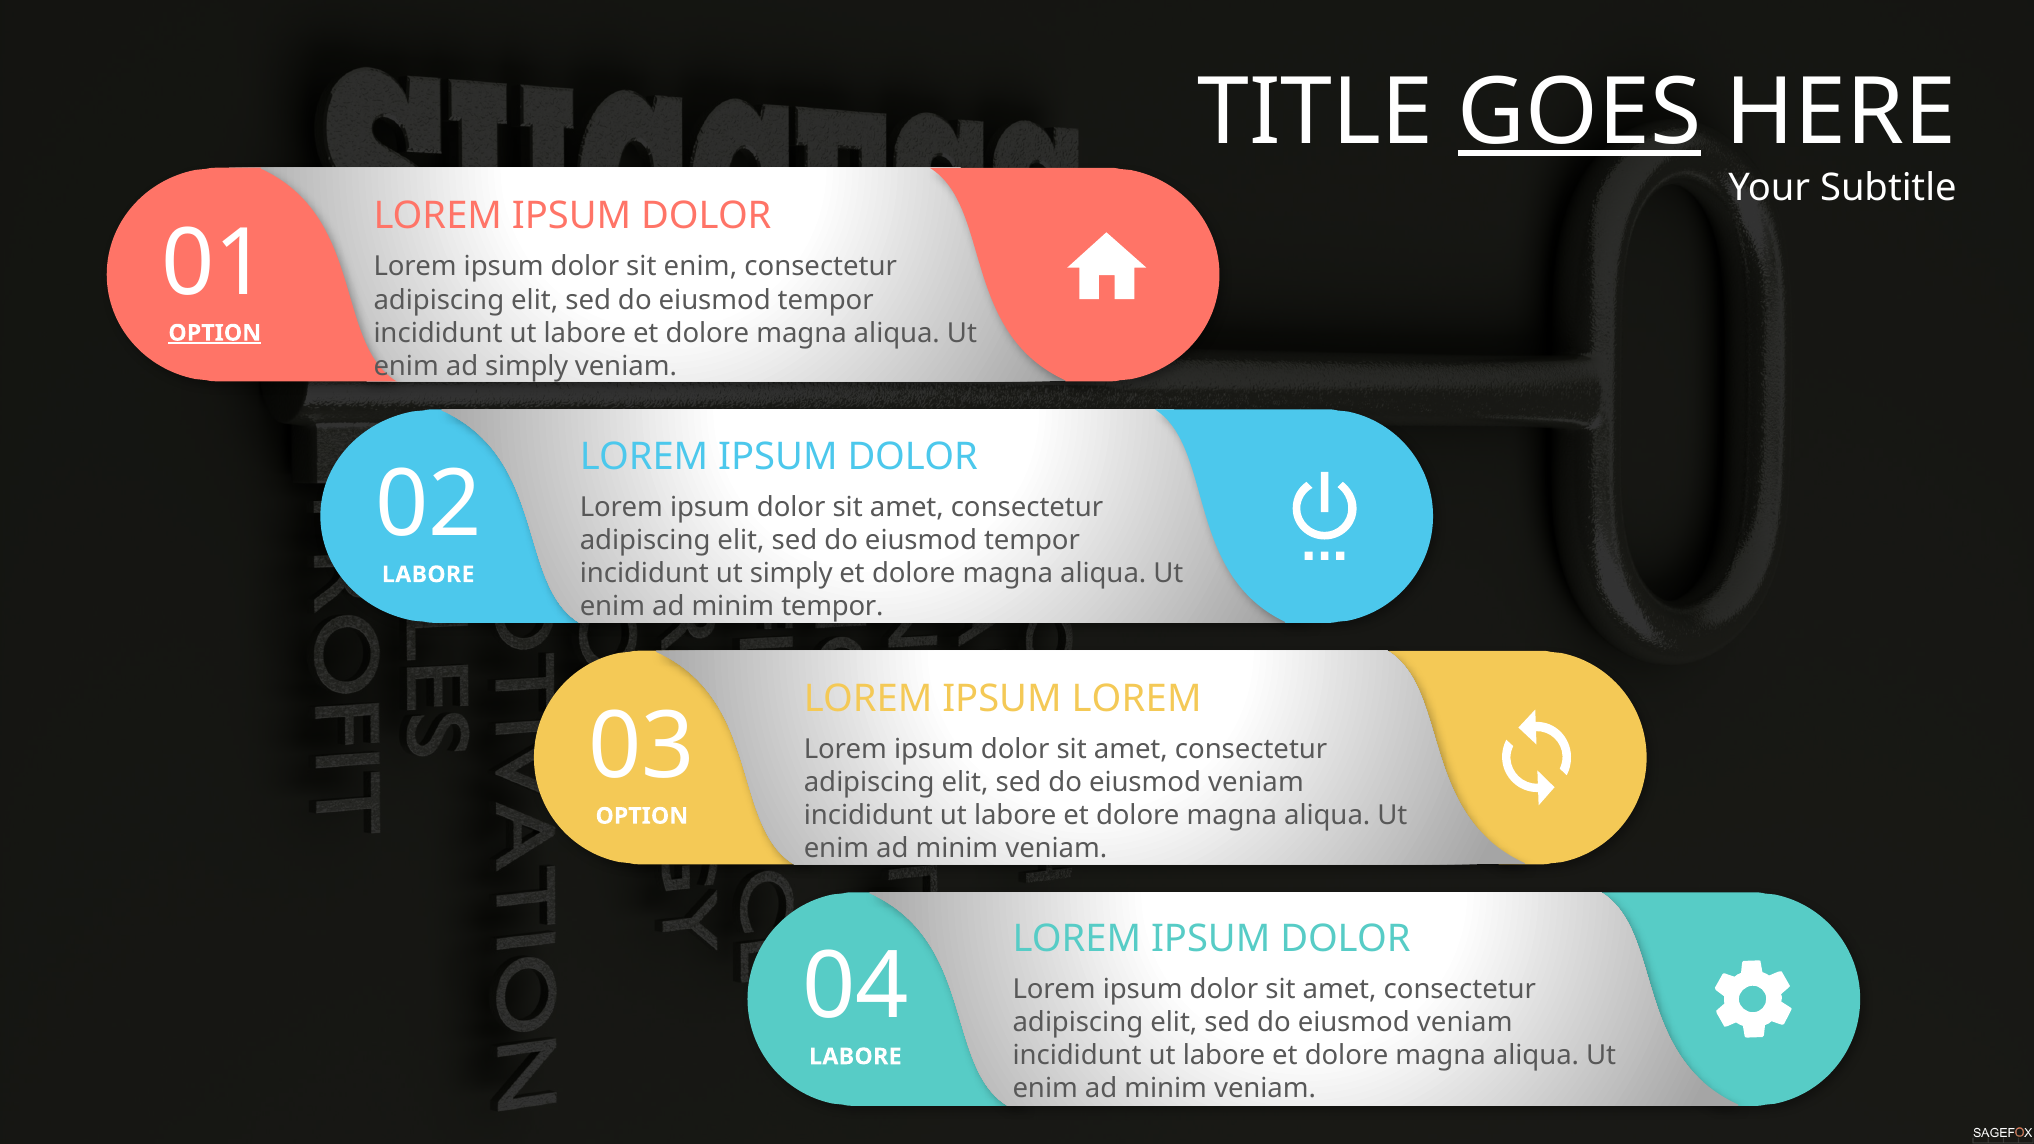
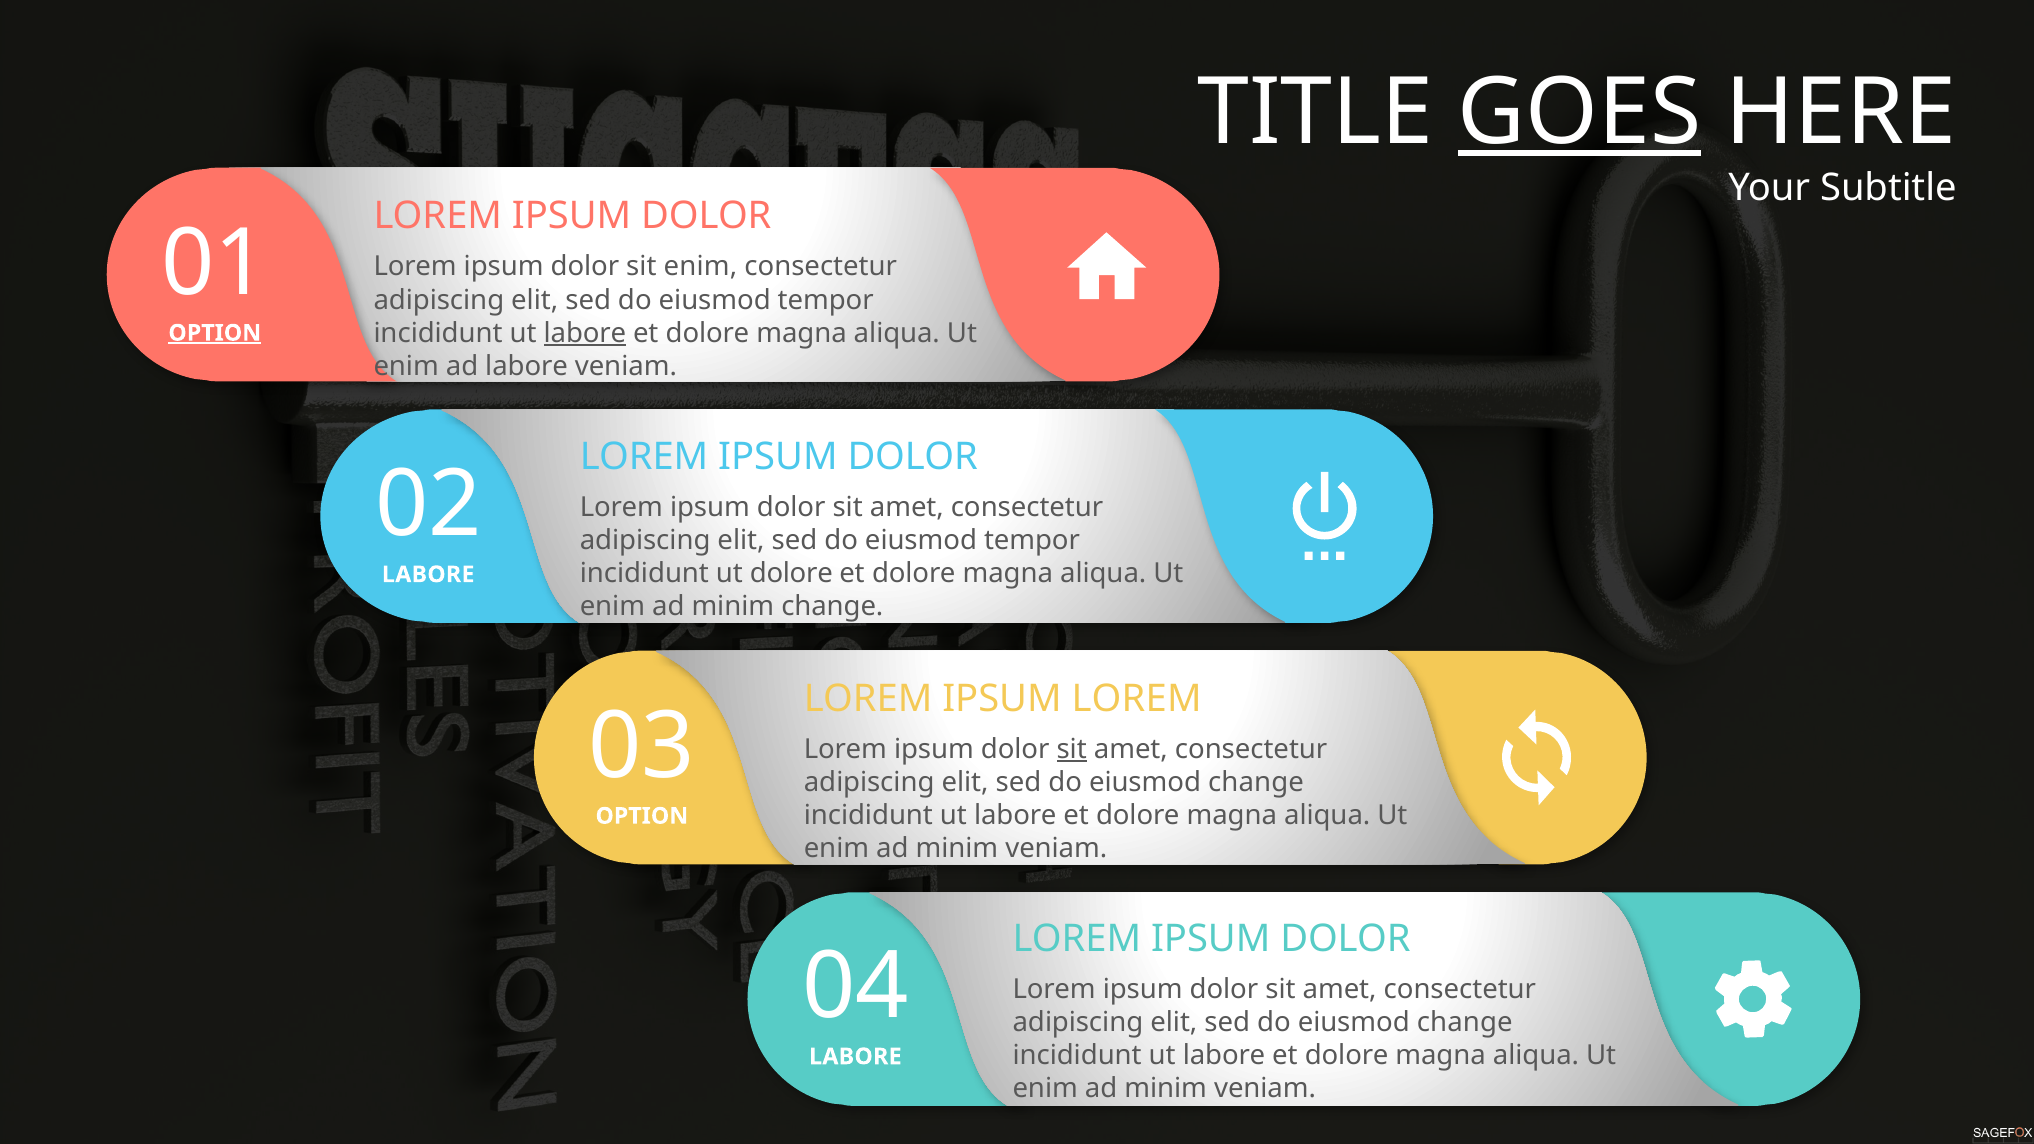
labore underline: none -> present (585, 333)
ad simply: simply -> labore (527, 366)
ut simply: simply -> dolore (791, 574)
minim tempor: tempor -> change (832, 607)
sit underline: none -> present (1072, 749)
veniam: veniam -> change (1256, 782)
veniam: veniam -> change (1465, 1023)
